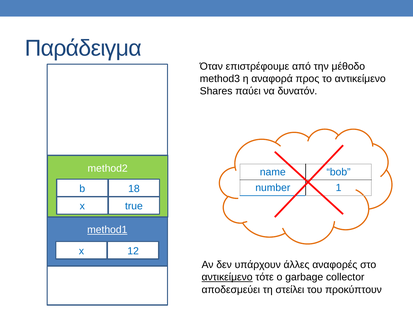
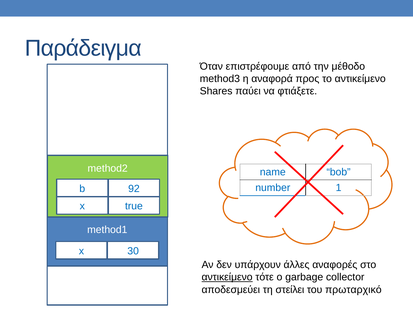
δυνατόν: δυνατόν -> φτιάξετε (297, 91)
18: 18 -> 92 (134, 188)
method1 underline: present -> none (107, 230)
12: 12 -> 30 (133, 251)
προκύπτουν: προκύπτουν -> πρωταρχικό (353, 289)
